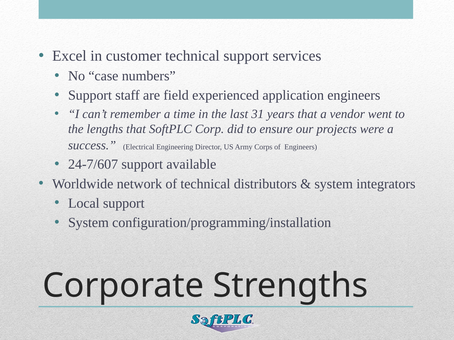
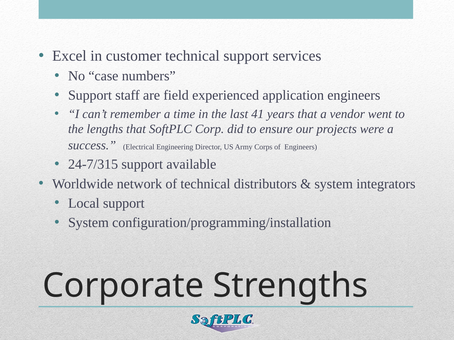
31: 31 -> 41 (258, 114)
24-7/607: 24-7/607 -> 24-7/315 (93, 165)
